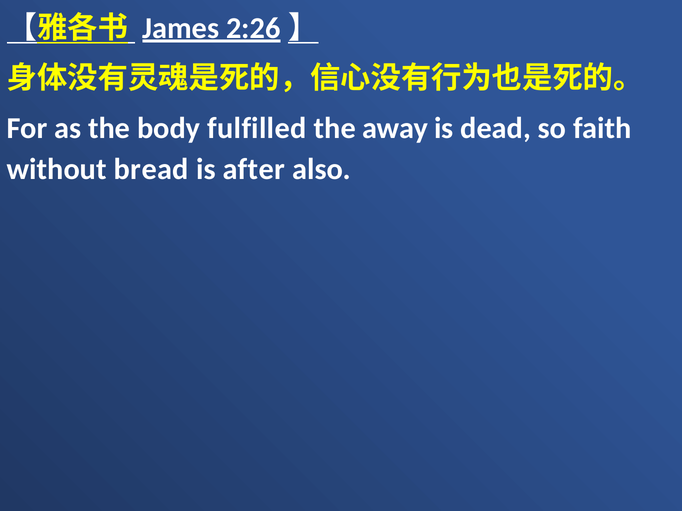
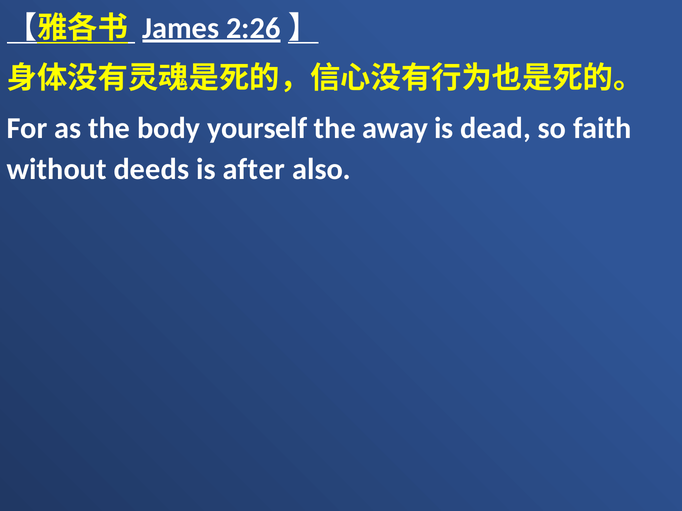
fulfilled: fulfilled -> yourself (257, 128)
bread: bread -> deeds (151, 169)
